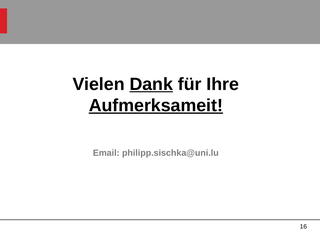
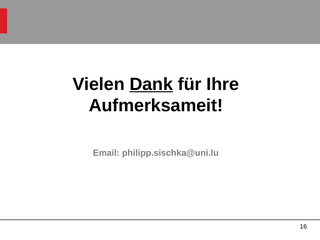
Aufmerksameit underline: present -> none (156, 106)
